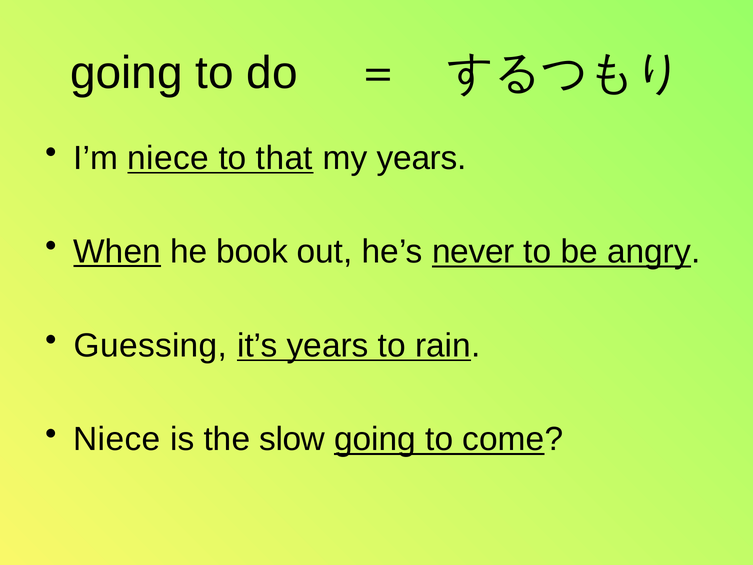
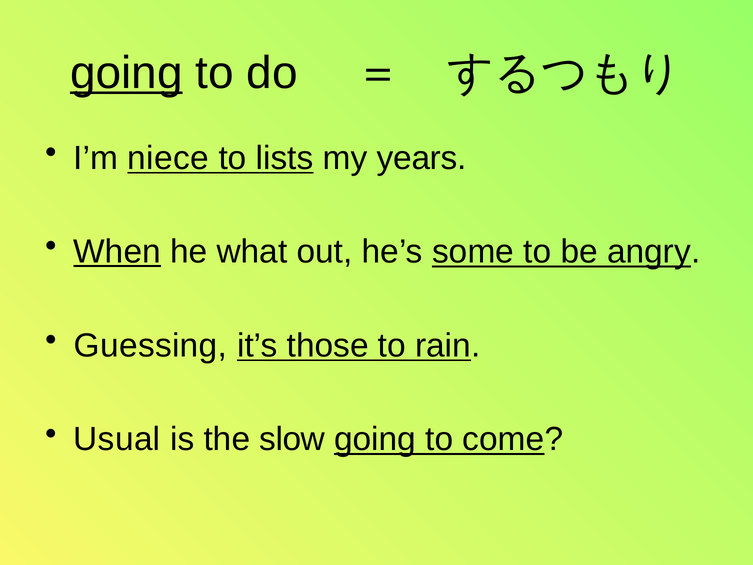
going underline: none -> present (126, 73)
that: that -> lists (285, 158)
book: book -> what (252, 252)
never: never -> some (473, 252)
it’s years: years -> those (328, 345)
Niece: Niece -> Usual (117, 439)
